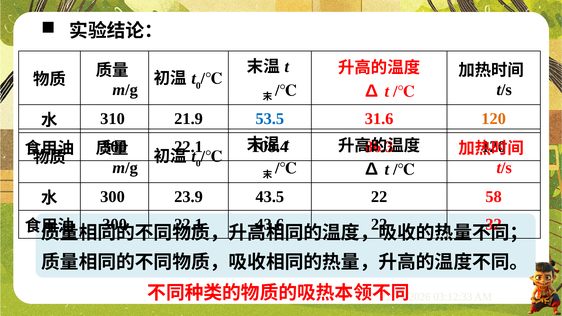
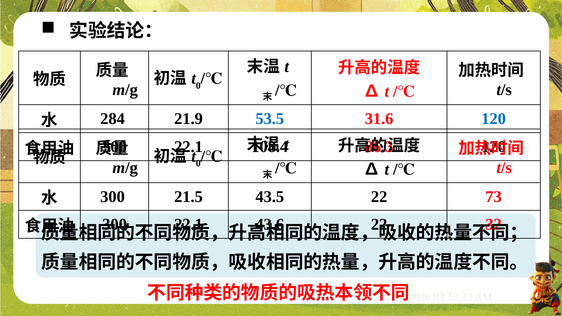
310: 310 -> 284 (113, 119)
120 colour: orange -> blue (494, 119)
23.9: 23.9 -> 21.5 (189, 197)
58: 58 -> 73 (494, 197)
